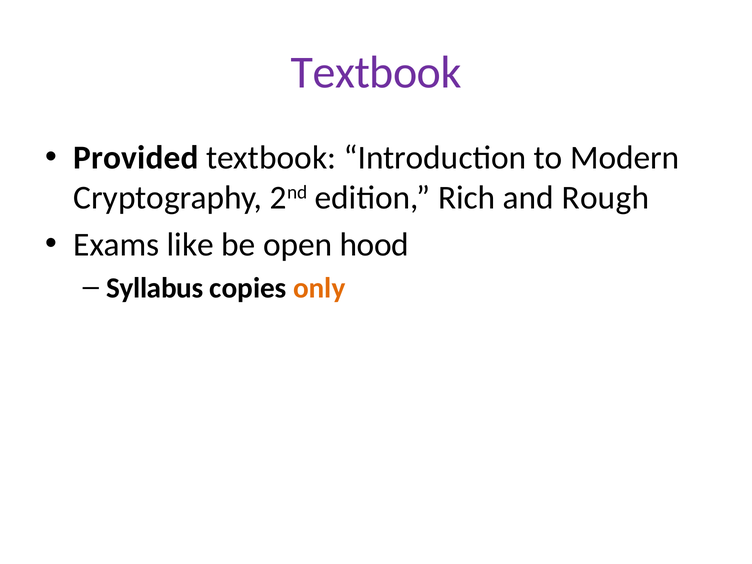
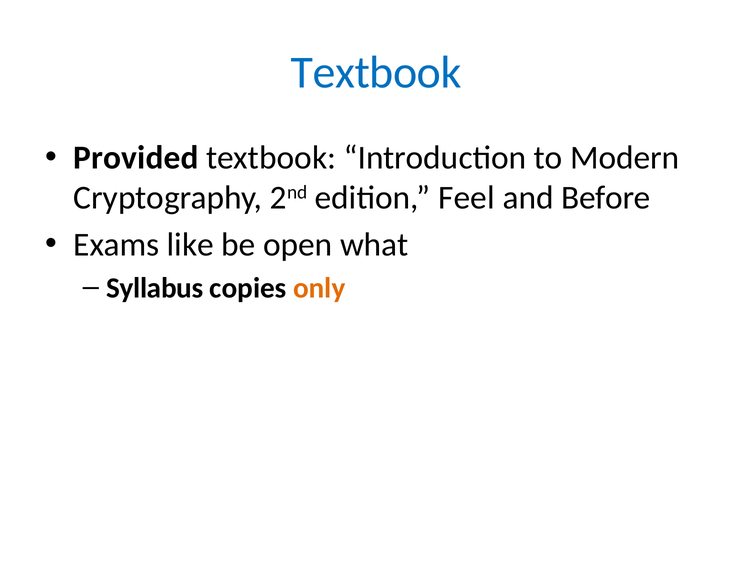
Textbook colour: purple -> blue (376, 73)
Rich: Rich -> Feel (466, 198)
Rough: Rough -> Before (606, 198)
hood: hood -> what (374, 245)
